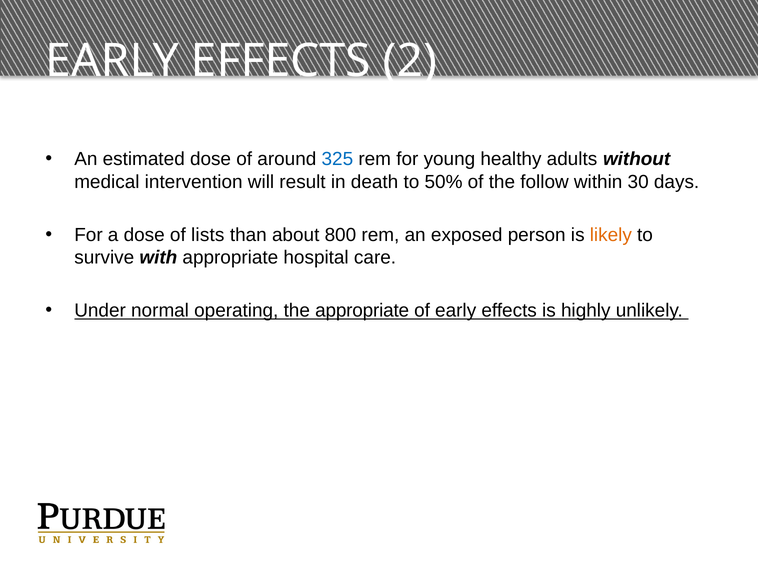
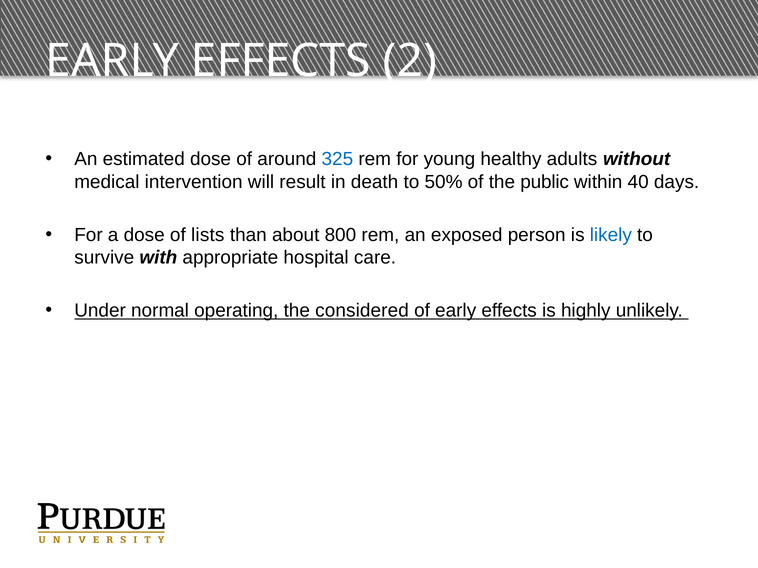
follow: follow -> public (545, 182)
30: 30 -> 40 (638, 182)
likely colour: orange -> blue (611, 235)
the appropriate: appropriate -> considered (362, 311)
